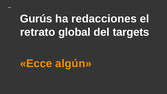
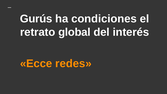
redacciones: redacciones -> condiciones (104, 19)
targets: targets -> interés (131, 32)
algún: algún -> redes (73, 64)
